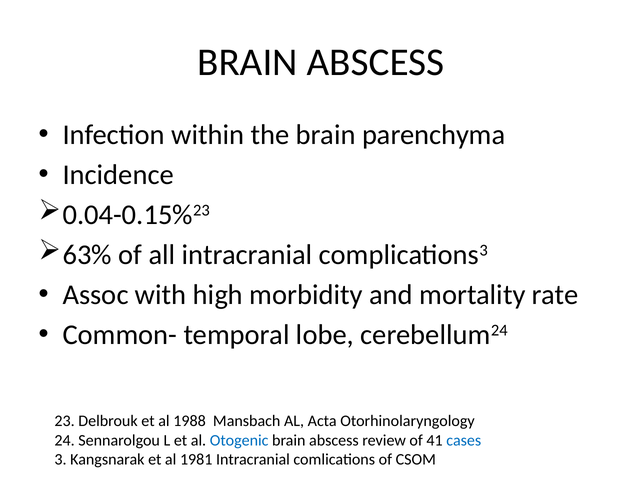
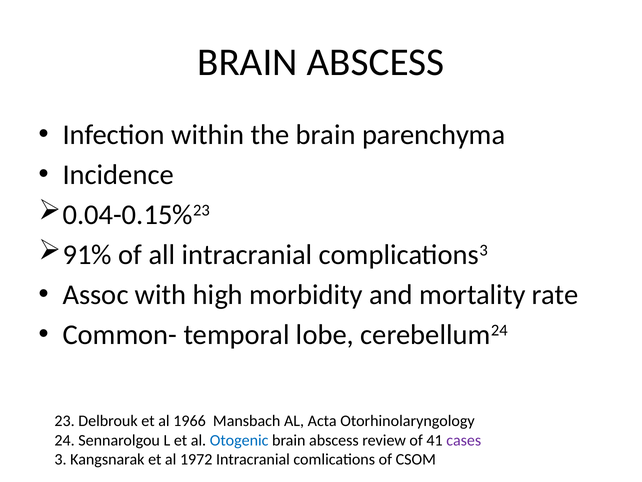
63%: 63% -> 91% (87, 255)
1988: 1988 -> 1966 (190, 420)
cases colour: blue -> purple (464, 440)
1981: 1981 -> 1972 (196, 459)
